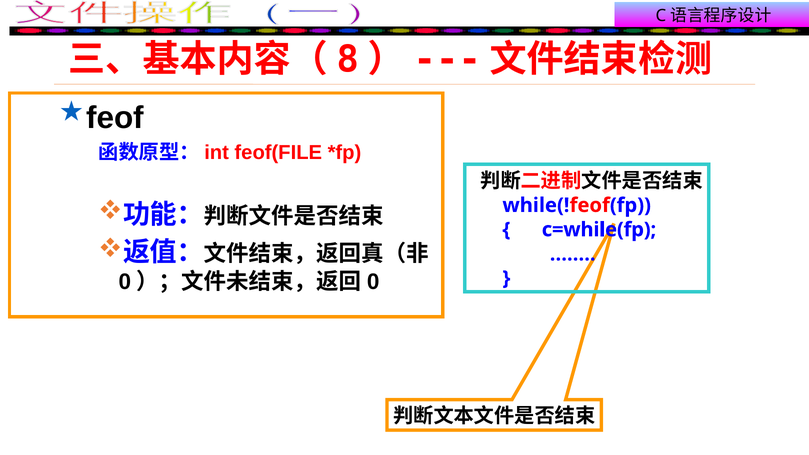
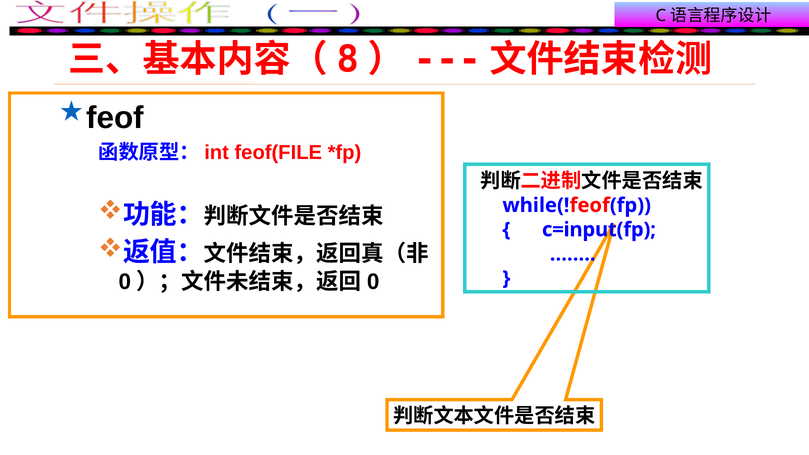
c=while(fp: c=while(fp -> c=input(fp (599, 230)
